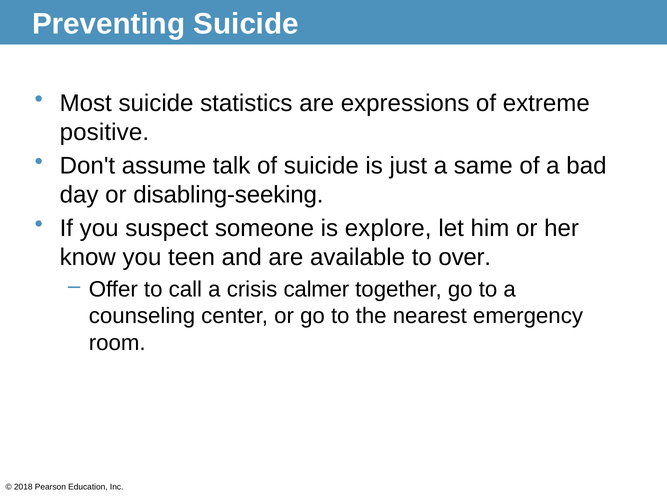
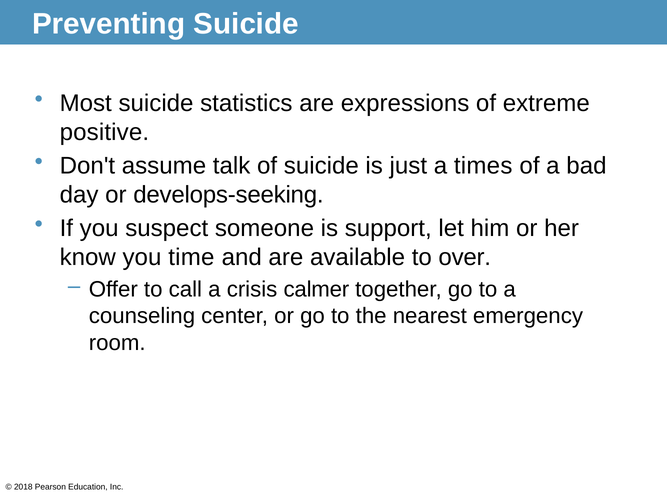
same: same -> times (483, 166)
disabling-seeking: disabling-seeking -> develops-seeking (228, 195)
explore: explore -> support (388, 229)
teen: teen -> time (191, 257)
